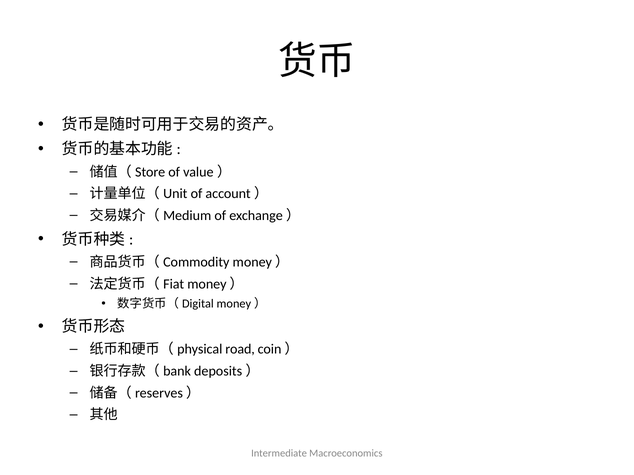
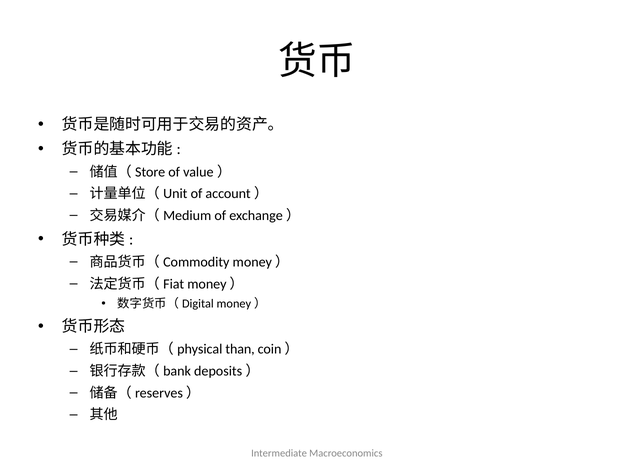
road: road -> than (240, 350)
